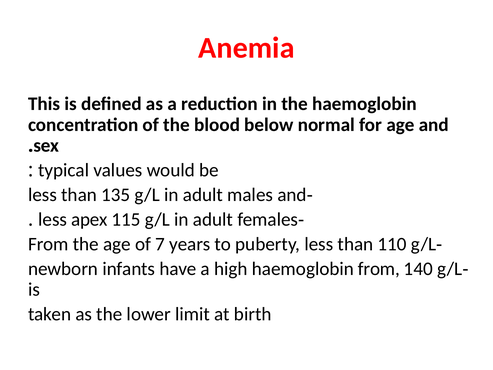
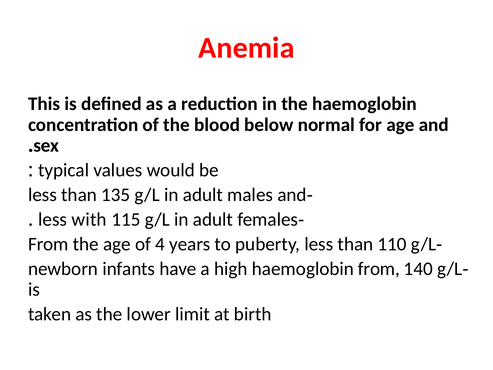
apex: apex -> with (89, 219)
7: 7 -> 4 (160, 244)
